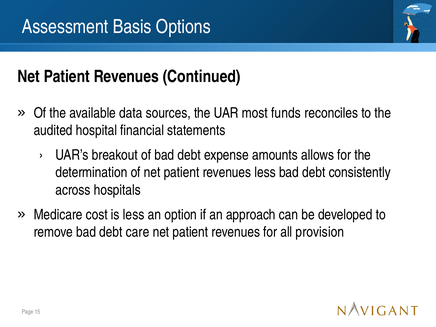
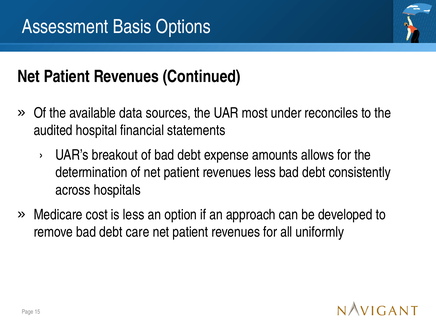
funds: funds -> under (286, 113)
provision: provision -> uniformly (320, 232)
